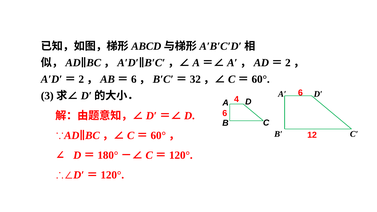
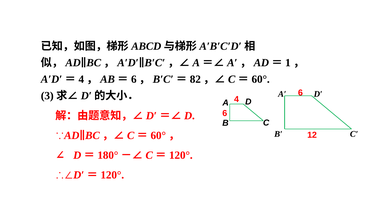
2: 2 -> 1 (288, 63)
2: 2 -> 4 (81, 79)
32: 32 -> 82 (195, 79)
